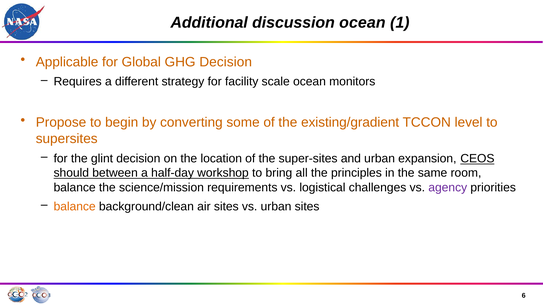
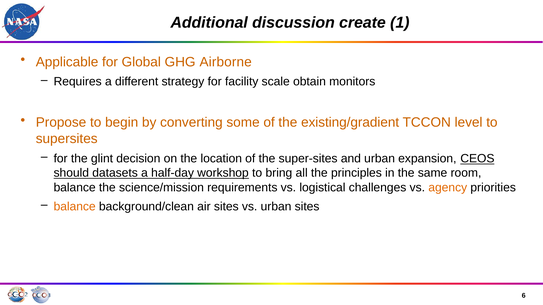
discussion ocean: ocean -> create (362, 23)
GHG Decision: Decision -> Airborne (226, 62)
scale ocean: ocean -> obtain (309, 82)
between: between -> datasets (115, 173)
agency colour: purple -> orange (448, 188)
